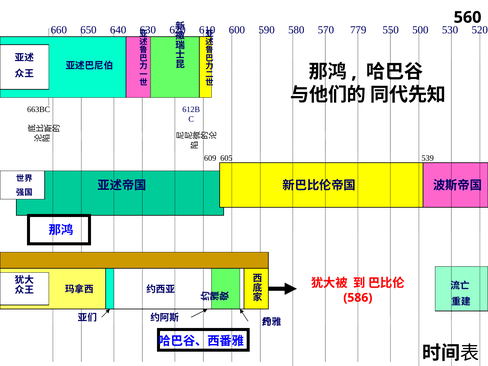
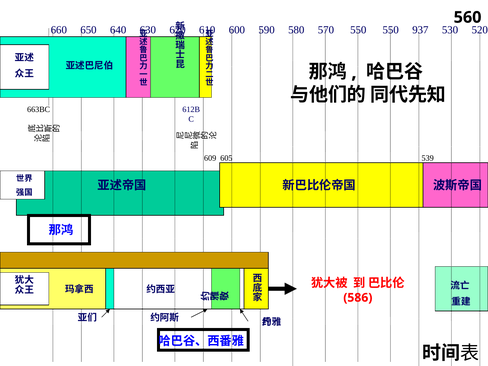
570 779: 779 -> 550 (358, 30)
500: 500 -> 937 (420, 30)
